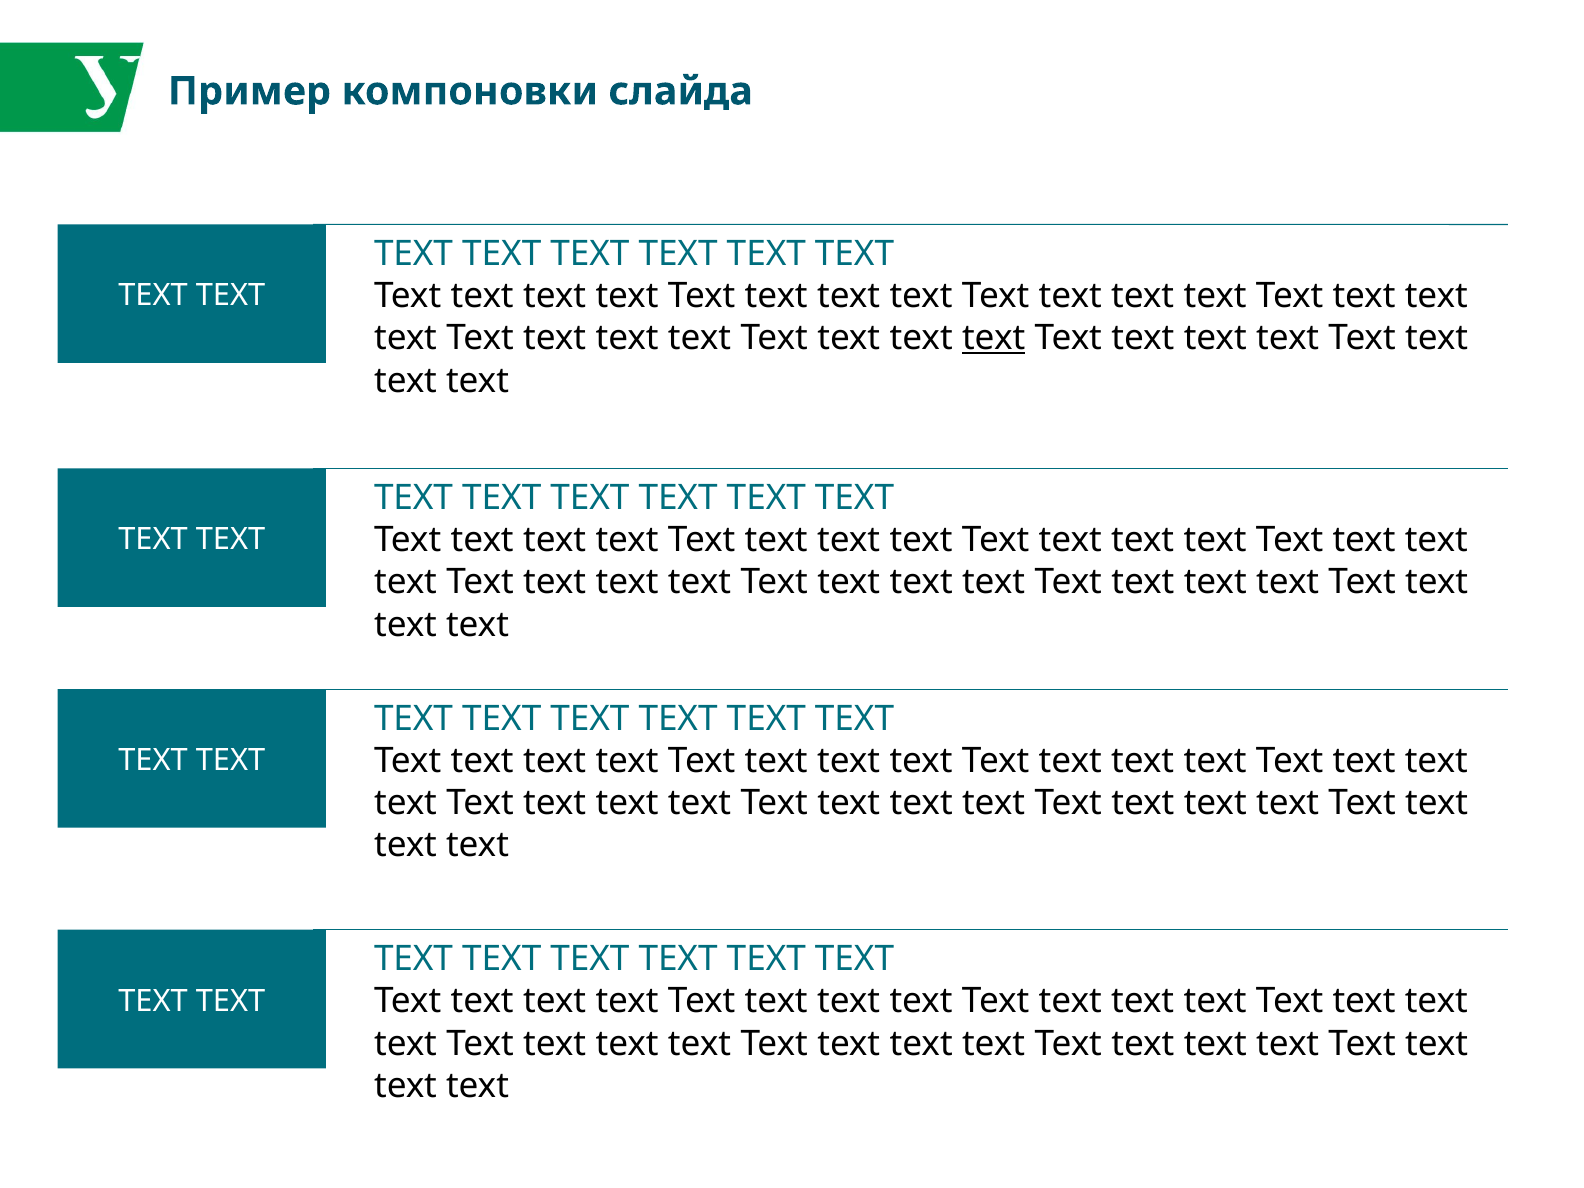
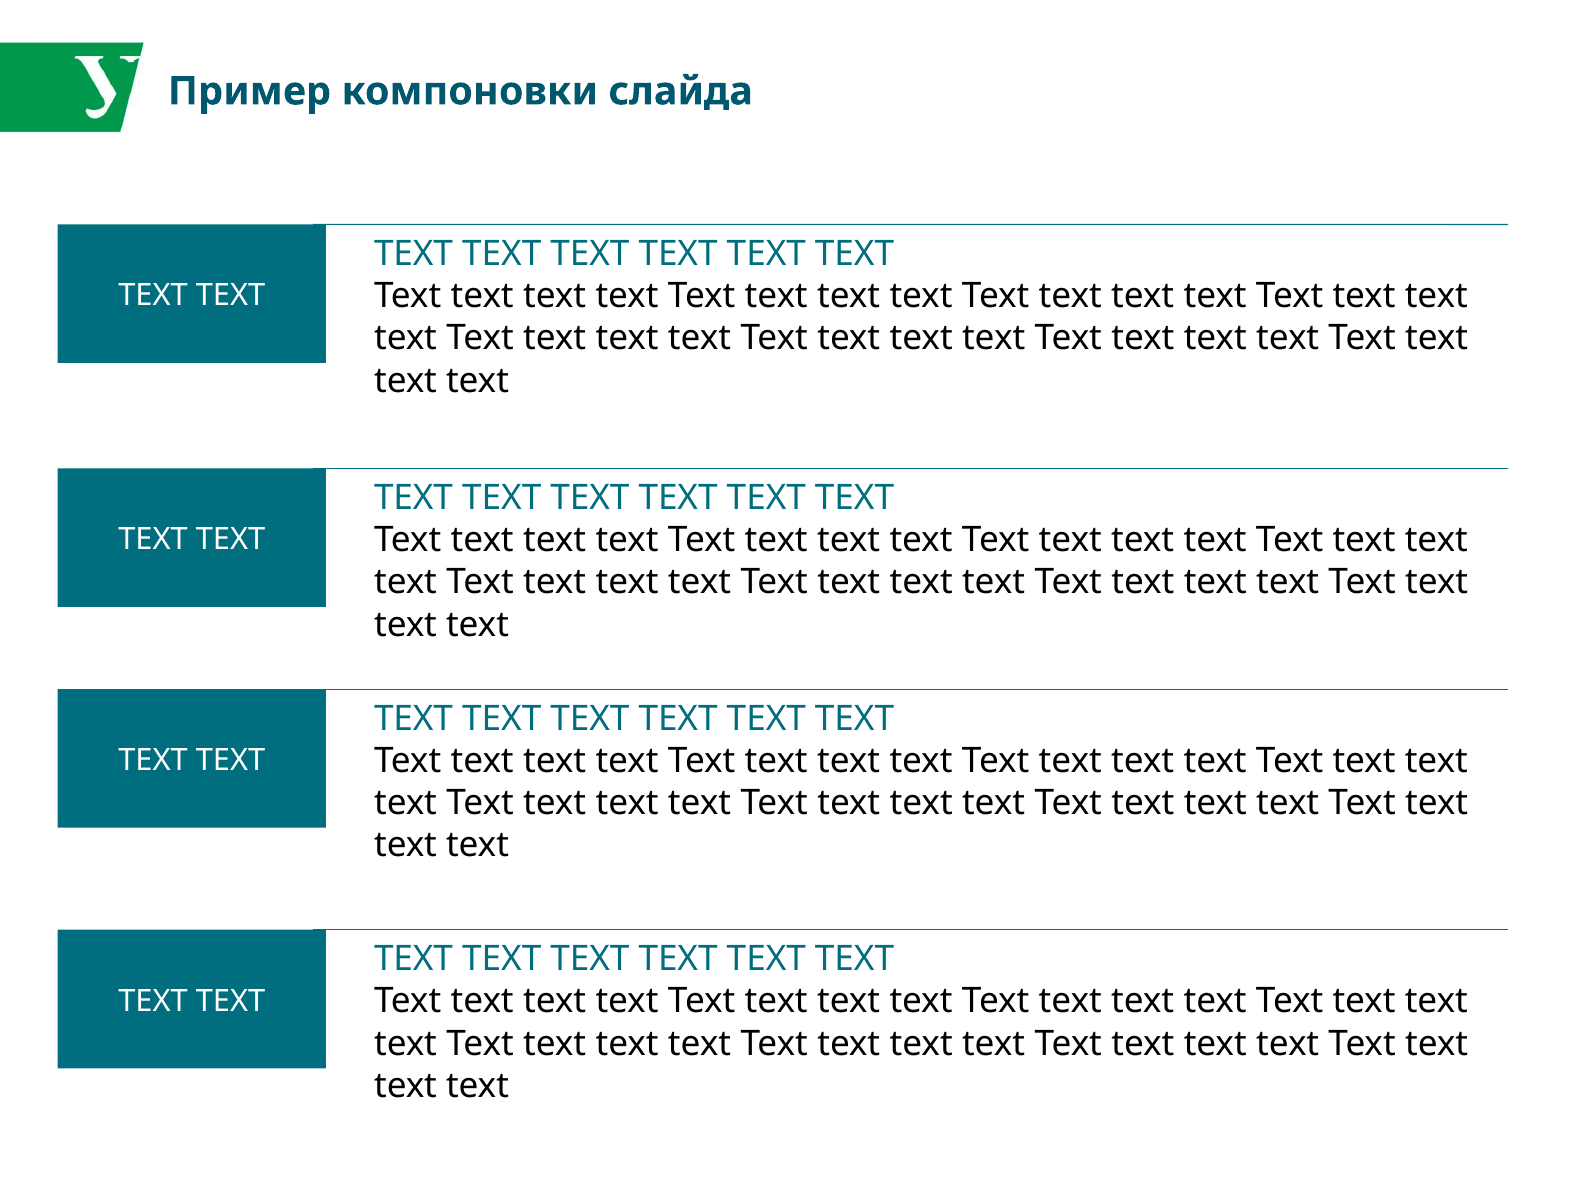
text underline: present -> none (994, 338)
